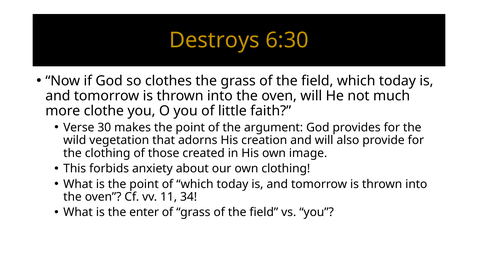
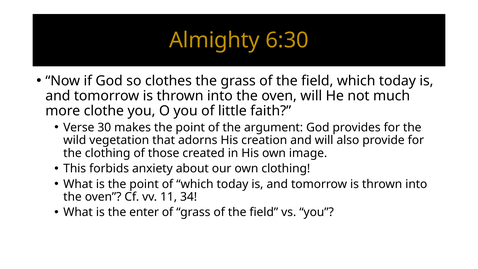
Destroys: Destroys -> Almighty (214, 40)
